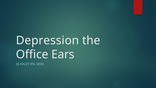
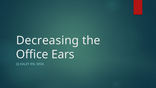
Depression: Depression -> Decreasing (48, 40)
